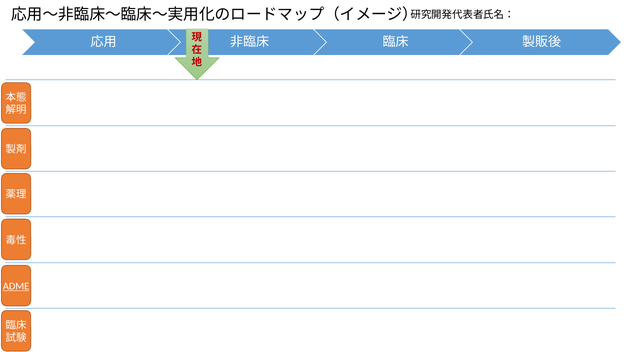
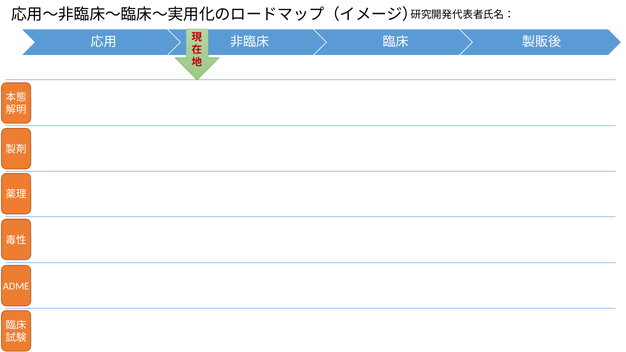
ADME underline: present -> none (16, 286)
